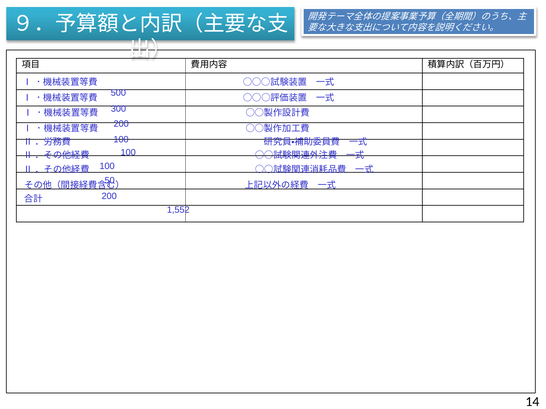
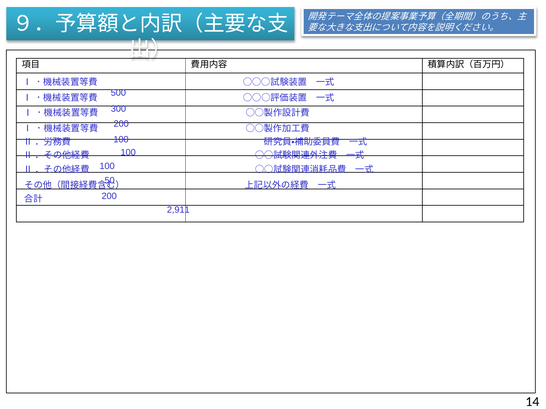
1,552: 1,552 -> 2,911 (178, 210)
